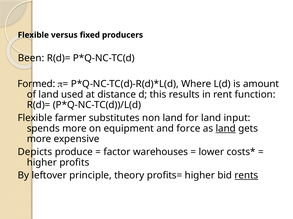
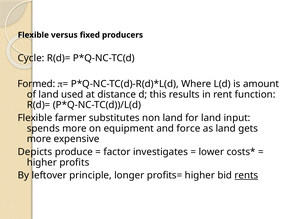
Been: Been -> Cycle (31, 58)
land underline: present -> none (226, 129)
warehouses: warehouses -> investigates (160, 152)
theory: theory -> longer (129, 176)
